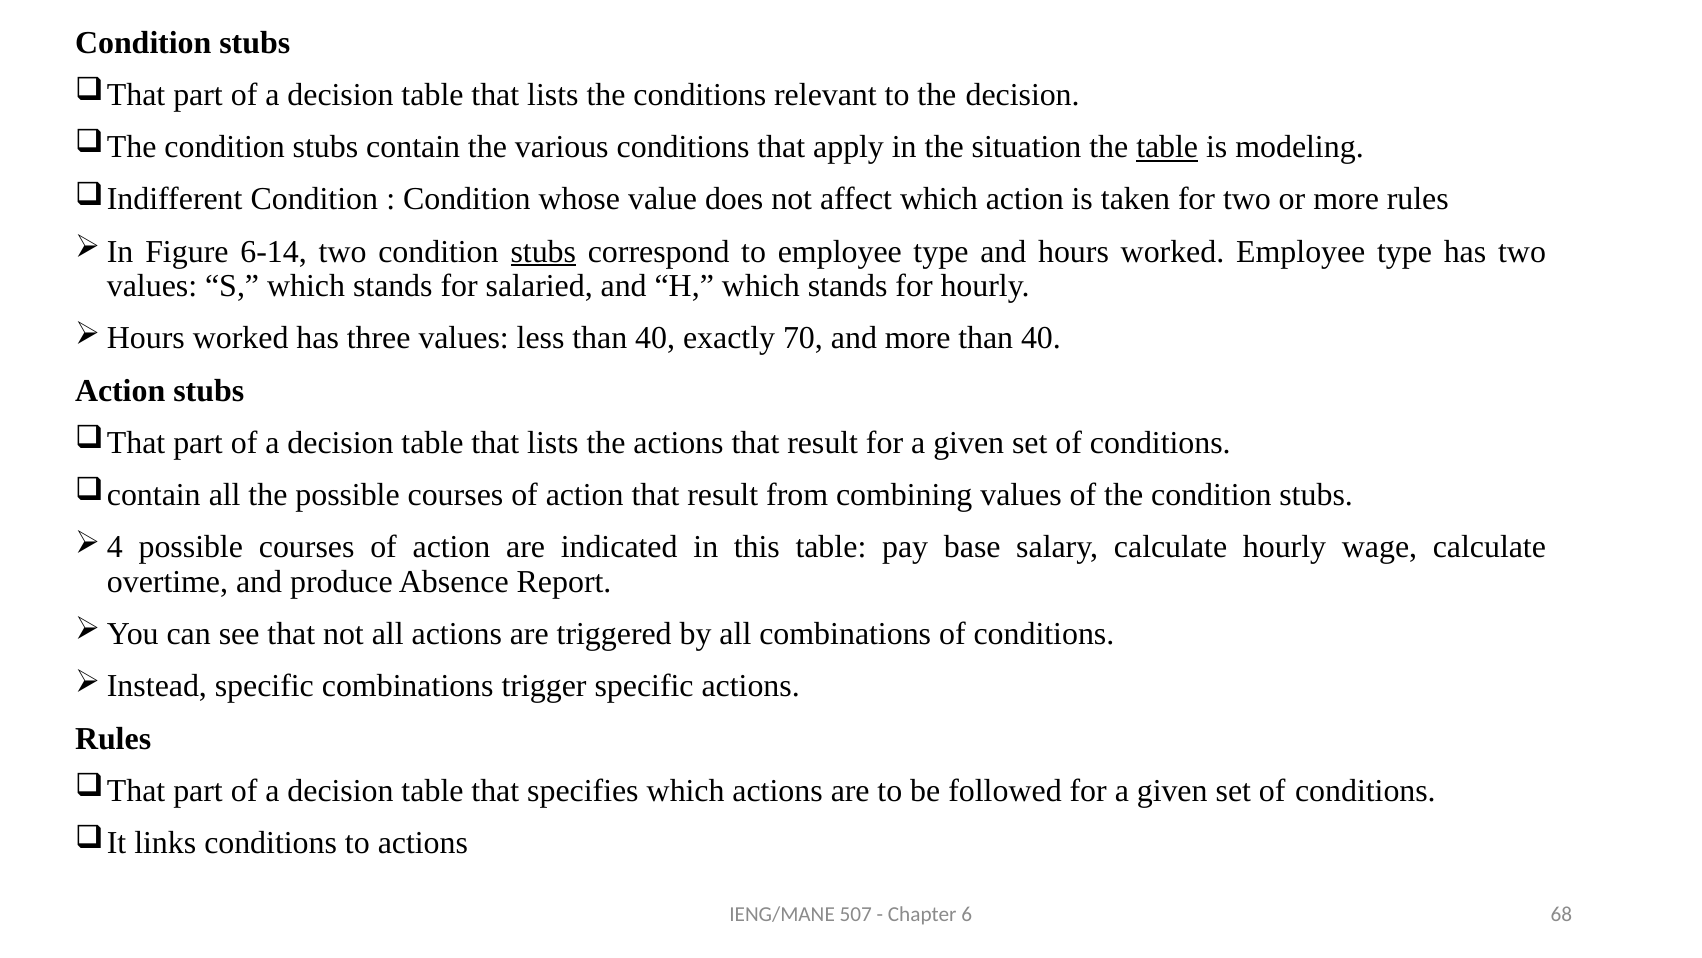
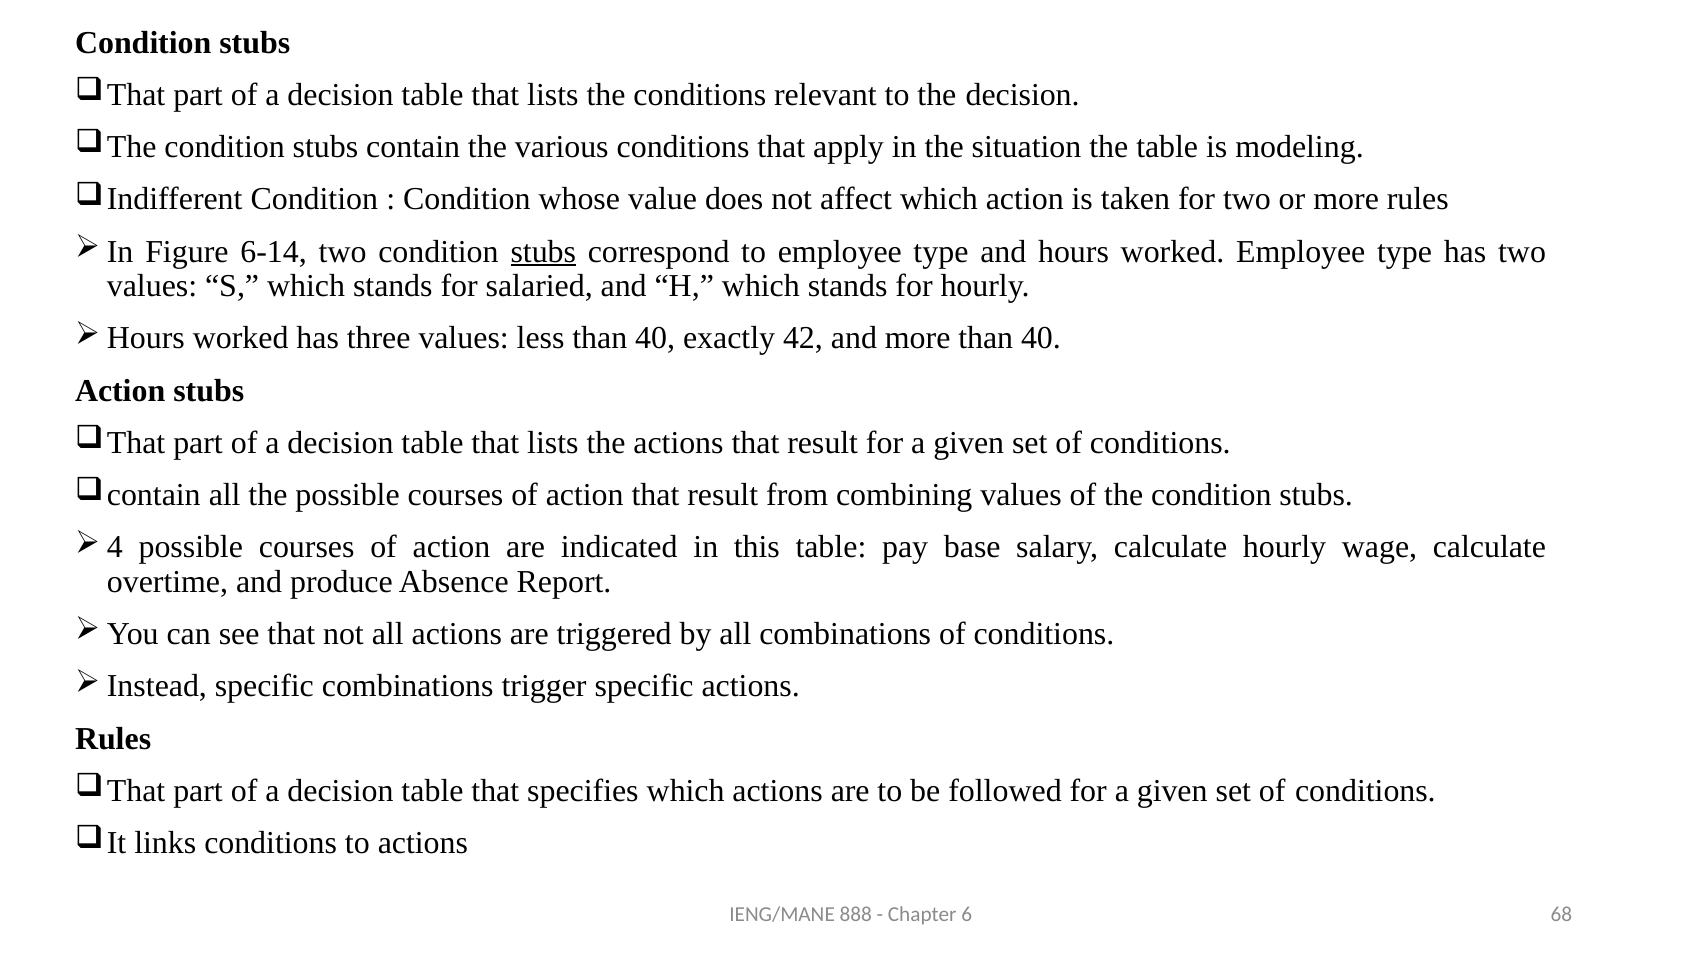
table underline: present -> none (1167, 147)
70: 70 -> 42 (803, 338)
507: 507 -> 888 (856, 914)
